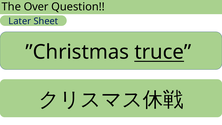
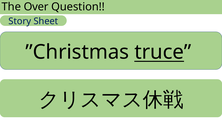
Later: Later -> Story (20, 21)
